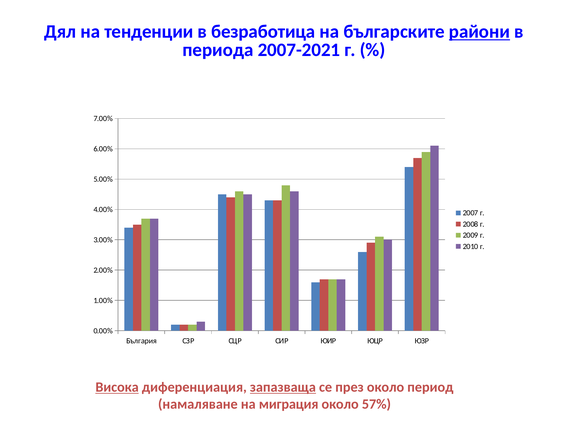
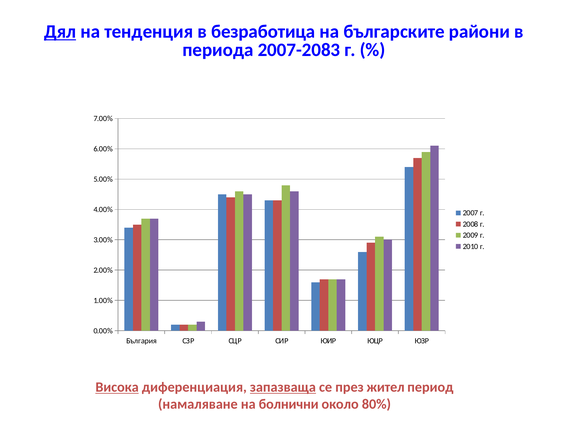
Дял underline: none -> present (60, 32)
тенденции: тенденции -> тенденция (149, 32)
райони underline: present -> none (479, 32)
2007-2021: 2007-2021 -> 2007-2083 (299, 50)
през около: около -> жител (386, 387)
миграция: миграция -> болнични (289, 404)
57%: 57% -> 80% (376, 404)
